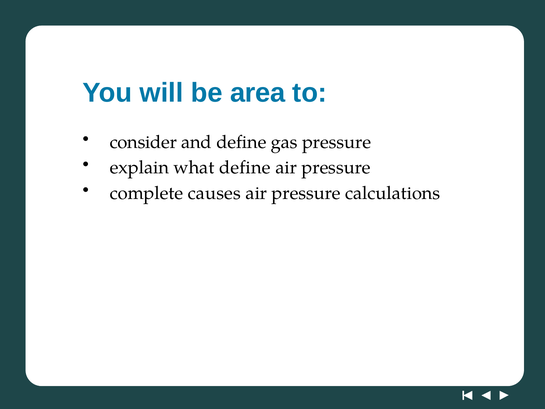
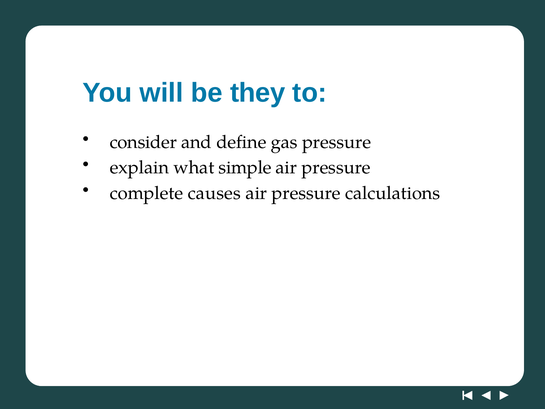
area: area -> they (258, 93)
what define: define -> simple (245, 168)
